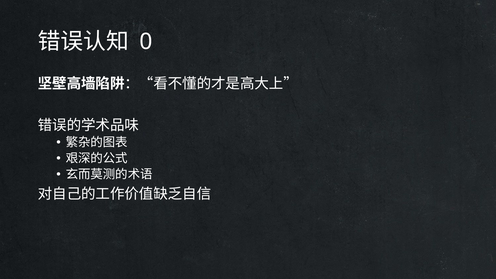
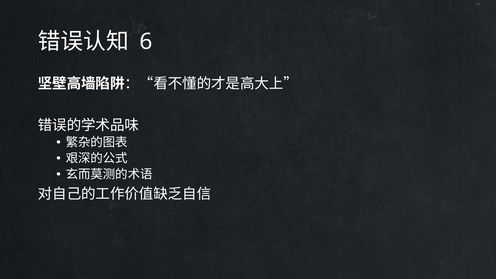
0: 0 -> 6 (146, 42)
